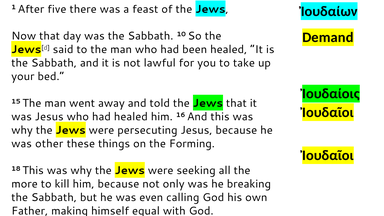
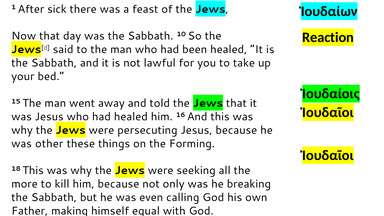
five: five -> sick (57, 9)
Demand: Demand -> Reaction (328, 37)
